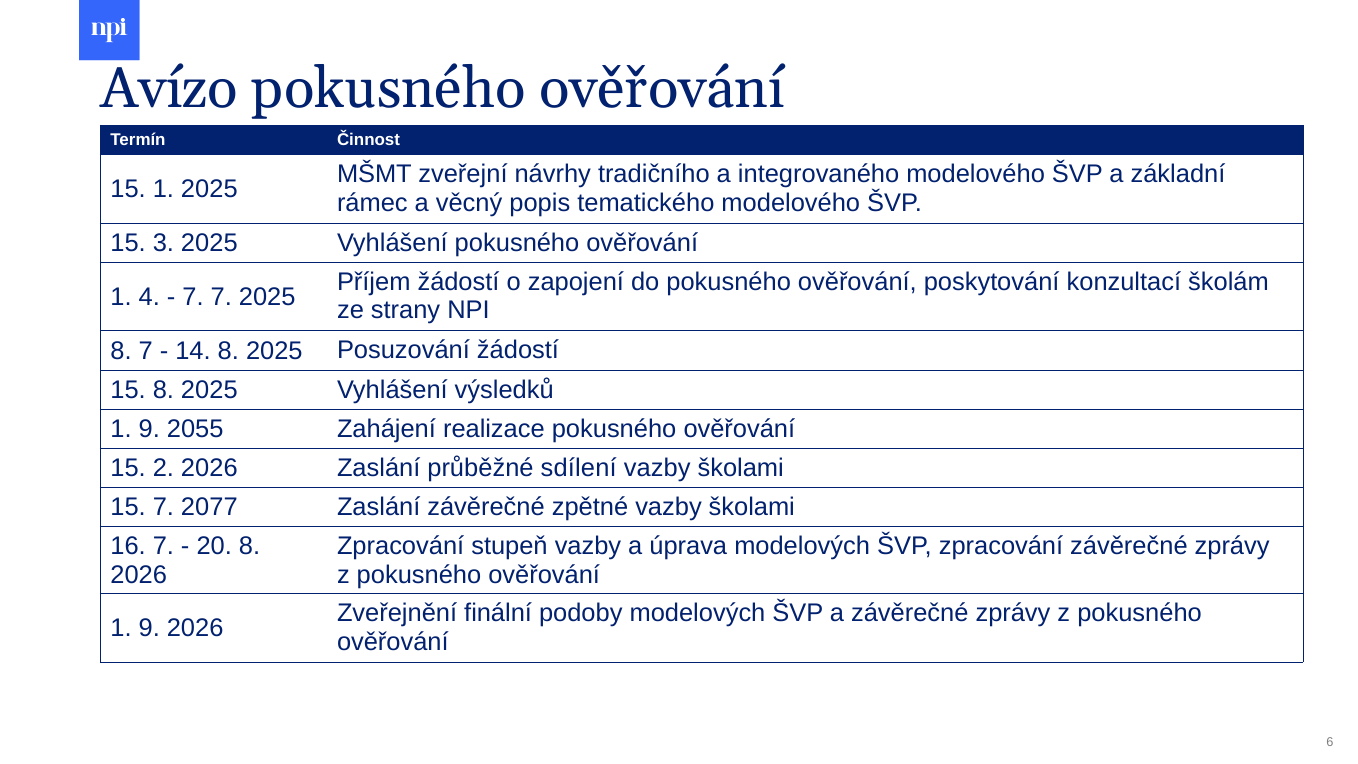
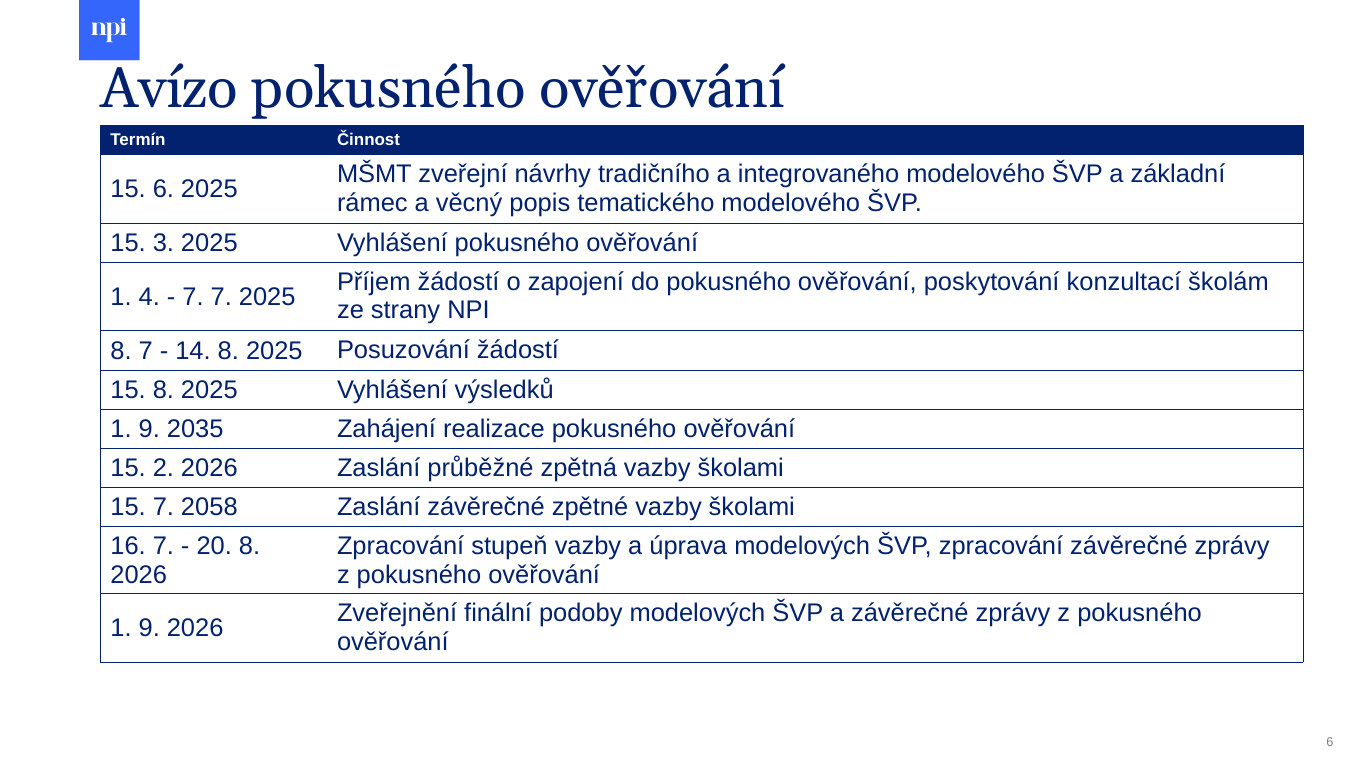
15 1: 1 -> 6 (163, 189)
2055: 2055 -> 2035 (195, 429)
sdílení: sdílení -> zpětná (579, 468)
2077: 2077 -> 2058 (209, 507)
